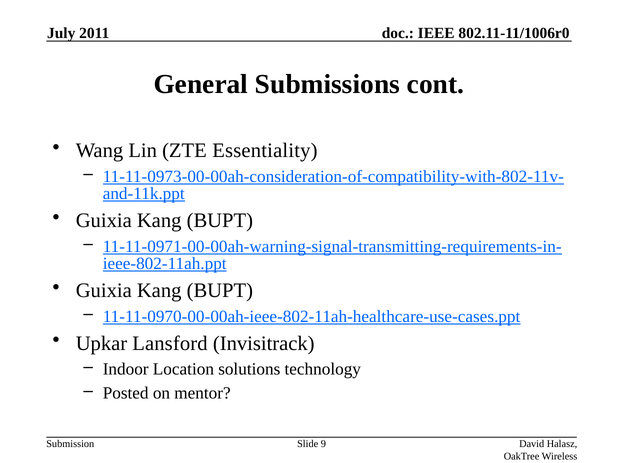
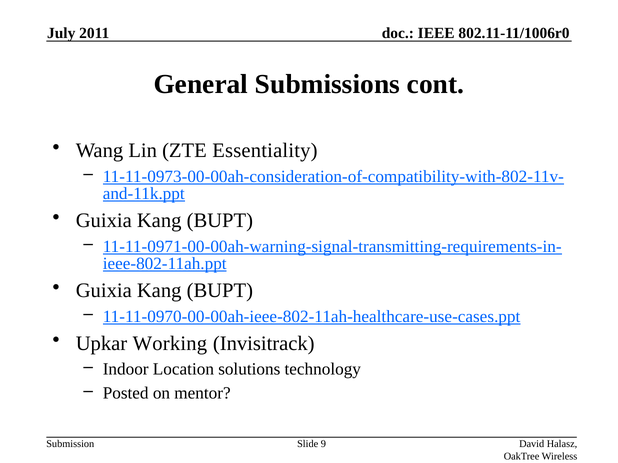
Lansford: Lansford -> Working (170, 344)
